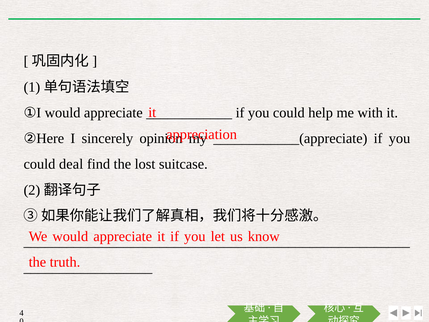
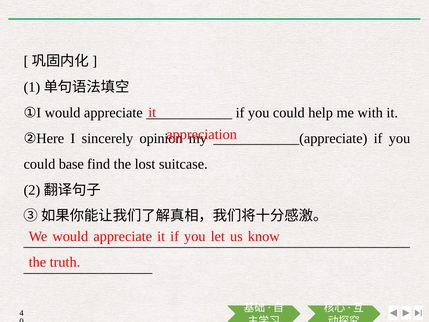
deal: deal -> base (71, 164)
